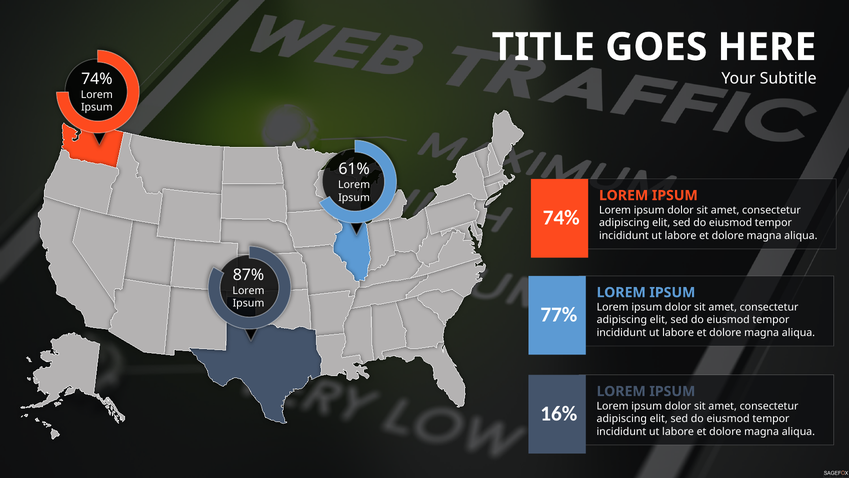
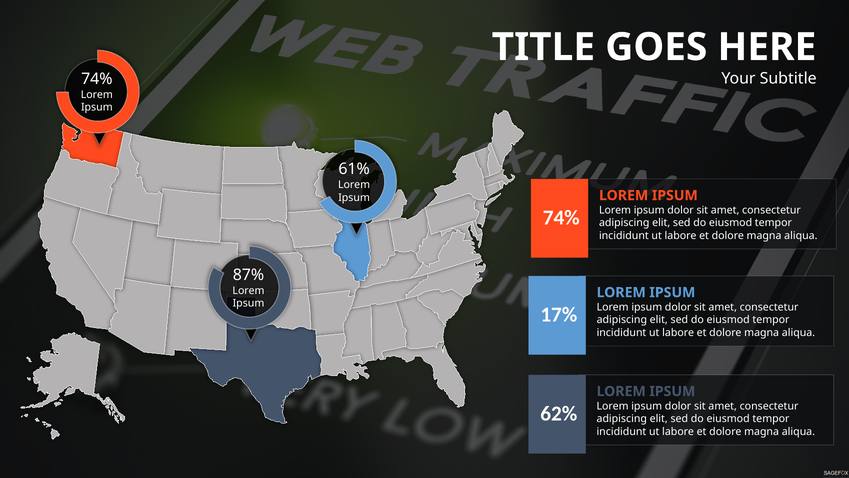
77%: 77% -> 17% (559, 314)
16%: 16% -> 62% (559, 413)
